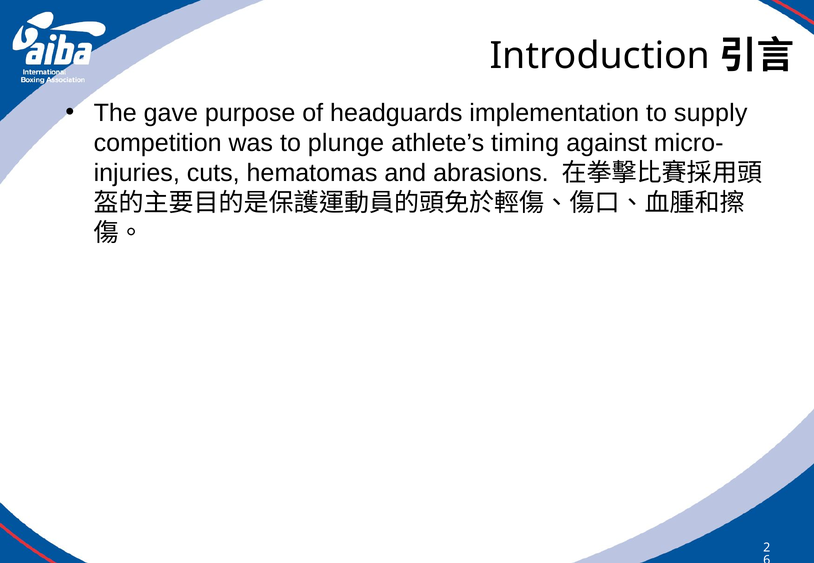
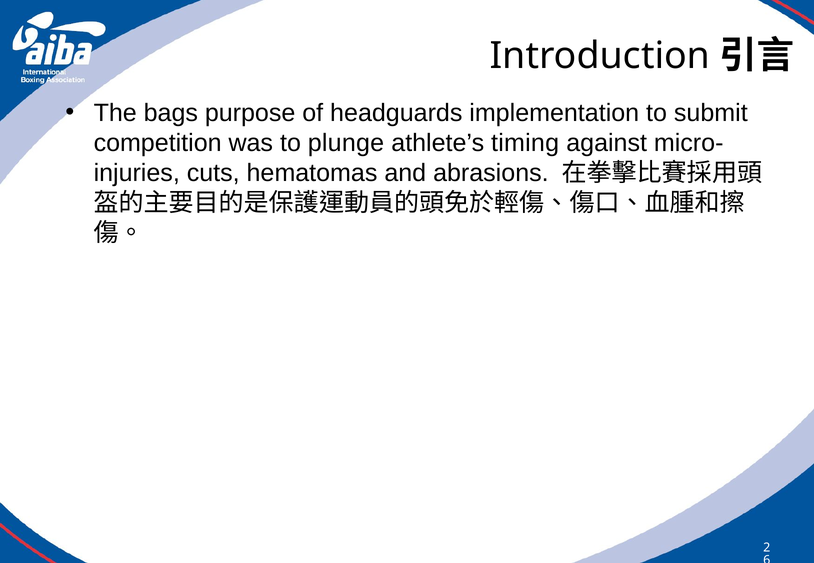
gave: gave -> bags (171, 113)
supply: supply -> submit (711, 113)
